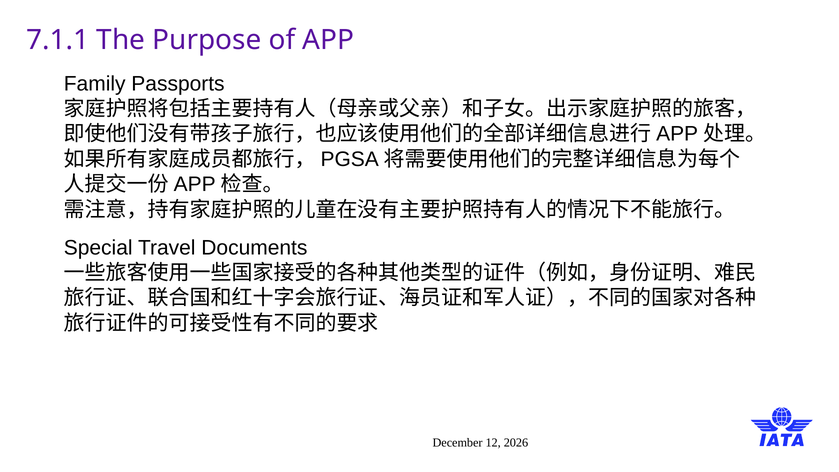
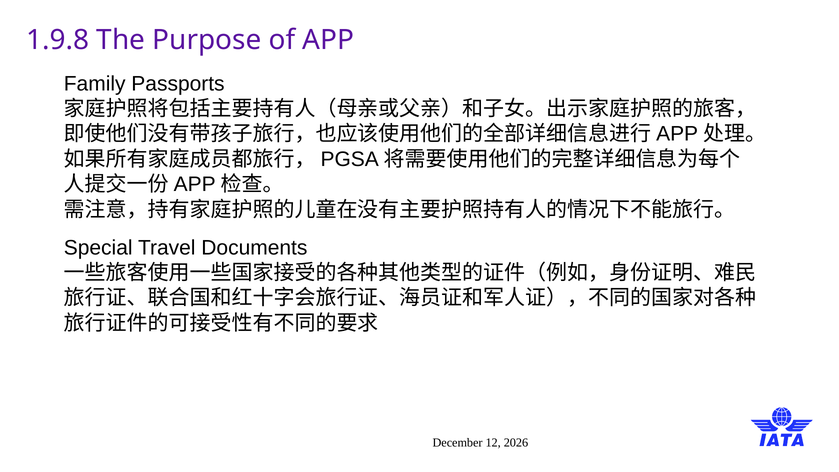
7.1.1: 7.1.1 -> 1.9.8 (58, 40)
